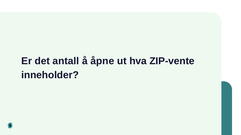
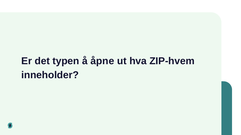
antall: antall -> typen (66, 61)
ZIP-vente: ZIP-vente -> ZIP-hvem (172, 61)
